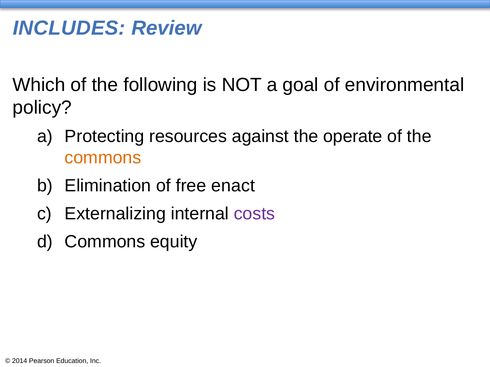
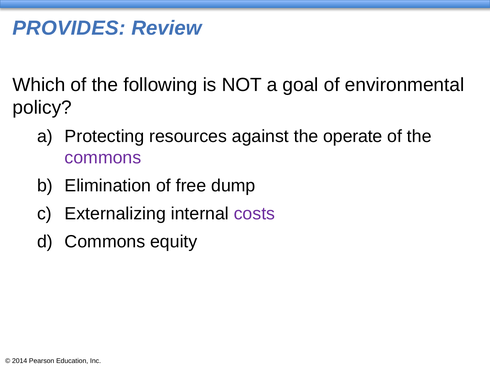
INCLUDES: INCLUDES -> PROVIDES (69, 28)
commons colour: orange -> purple (103, 158)
enact: enact -> dump (233, 186)
